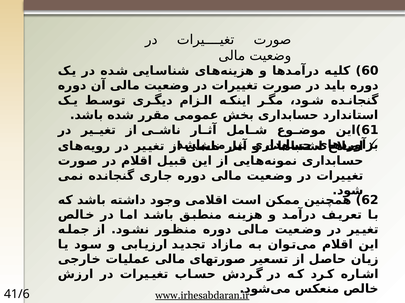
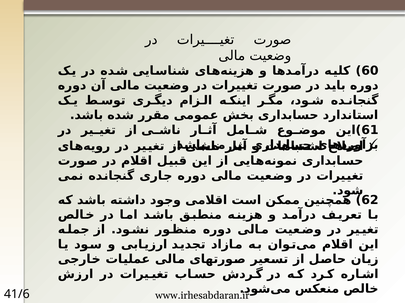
www.irhesabdaran.ir underline: present -> none (202, 296)
